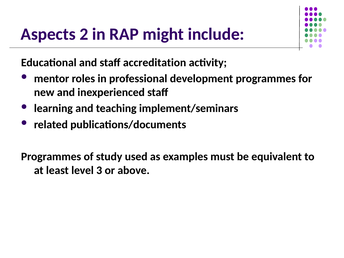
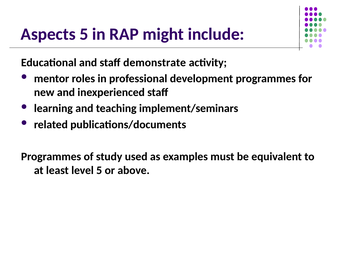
Aspects 2: 2 -> 5 (84, 34)
accreditation: accreditation -> demonstrate (155, 63)
level 3: 3 -> 5 (99, 170)
